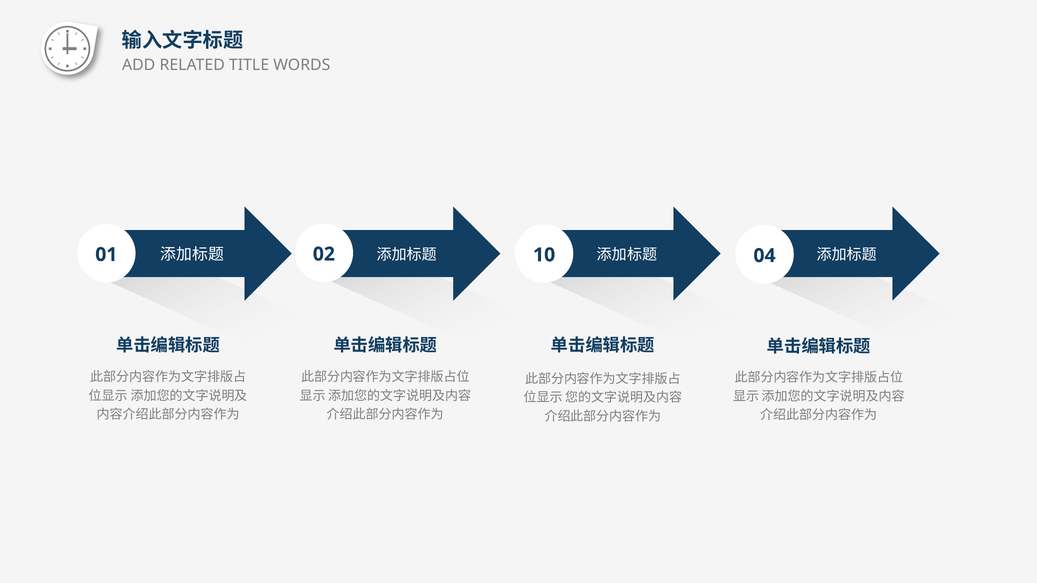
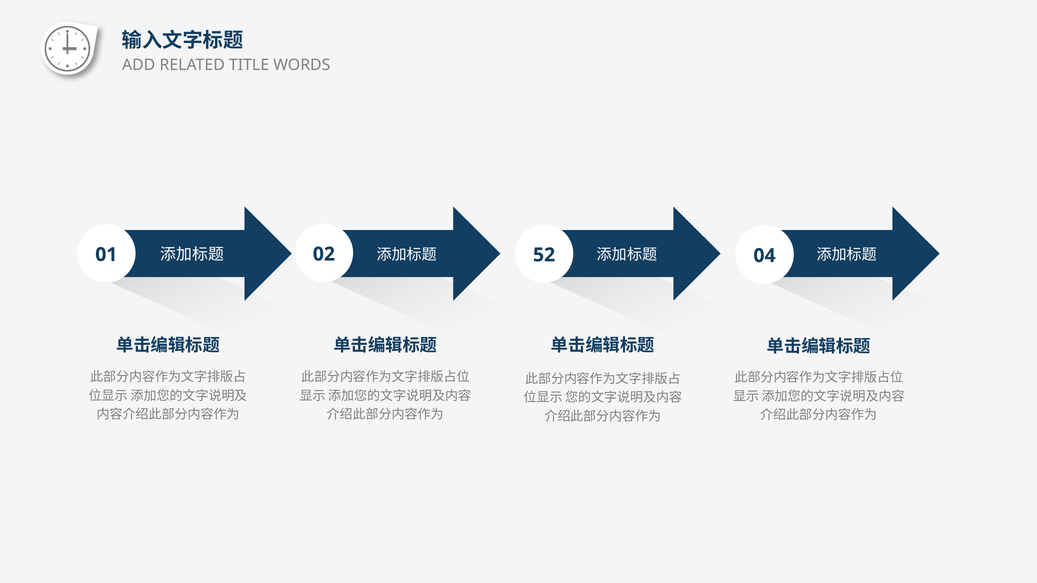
10: 10 -> 52 (544, 255)
